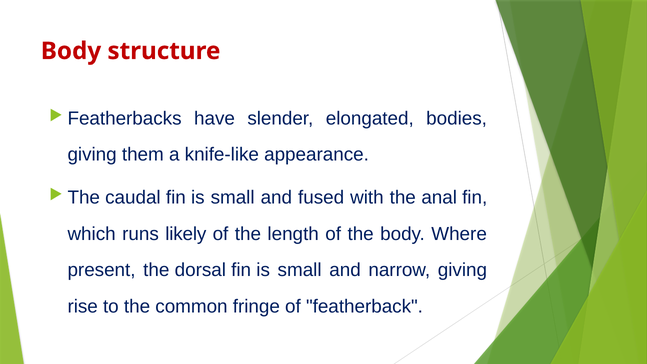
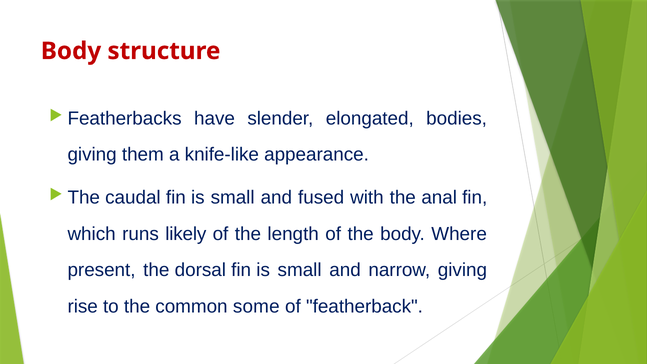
fringe: fringe -> some (256, 306)
